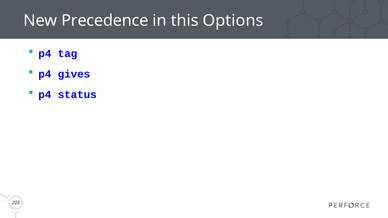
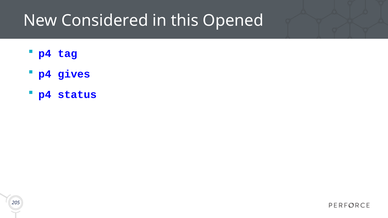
Precedence: Precedence -> Considered (105, 21)
Options: Options -> Opened (233, 21)
